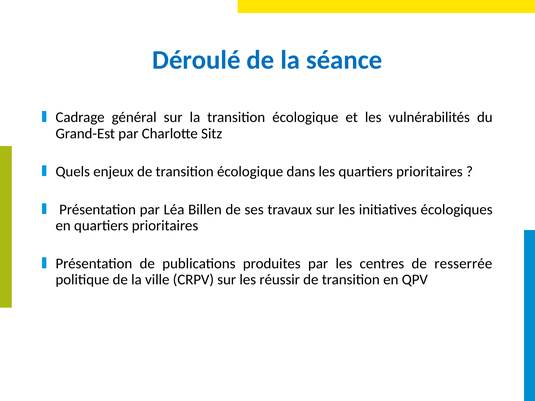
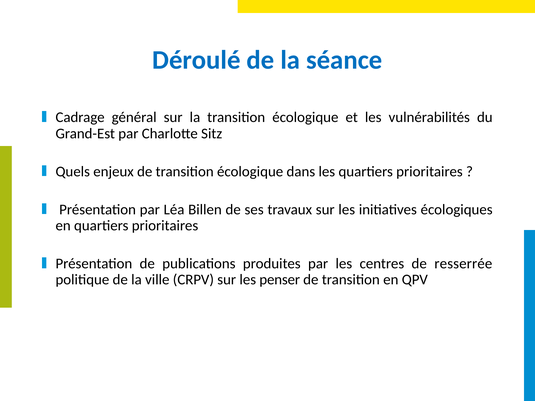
réussir: réussir -> penser (280, 280)
